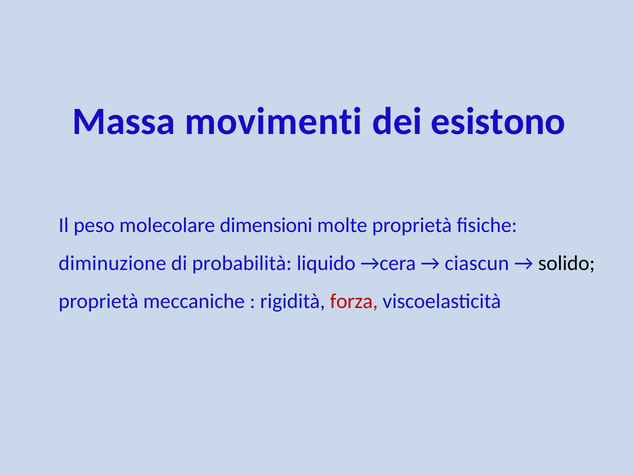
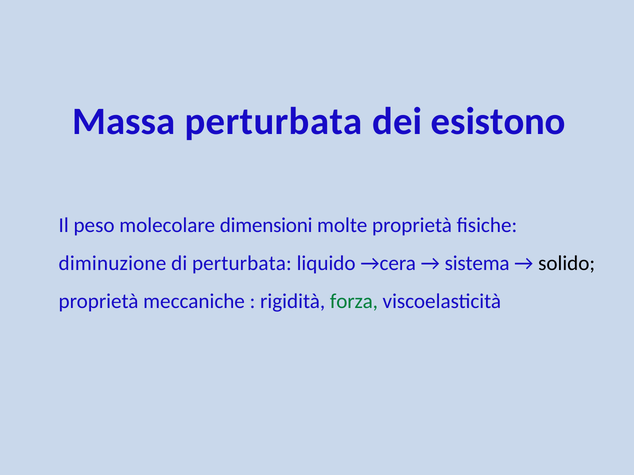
Massa movimenti: movimenti -> perturbata (274, 122)
di probabilità: probabilità -> perturbata (242, 264)
ciascun: ciascun -> sistema (477, 264)
forza colour: red -> green (354, 302)
